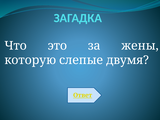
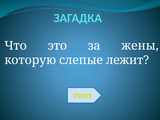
двумя: двумя -> лежит (127, 60)
